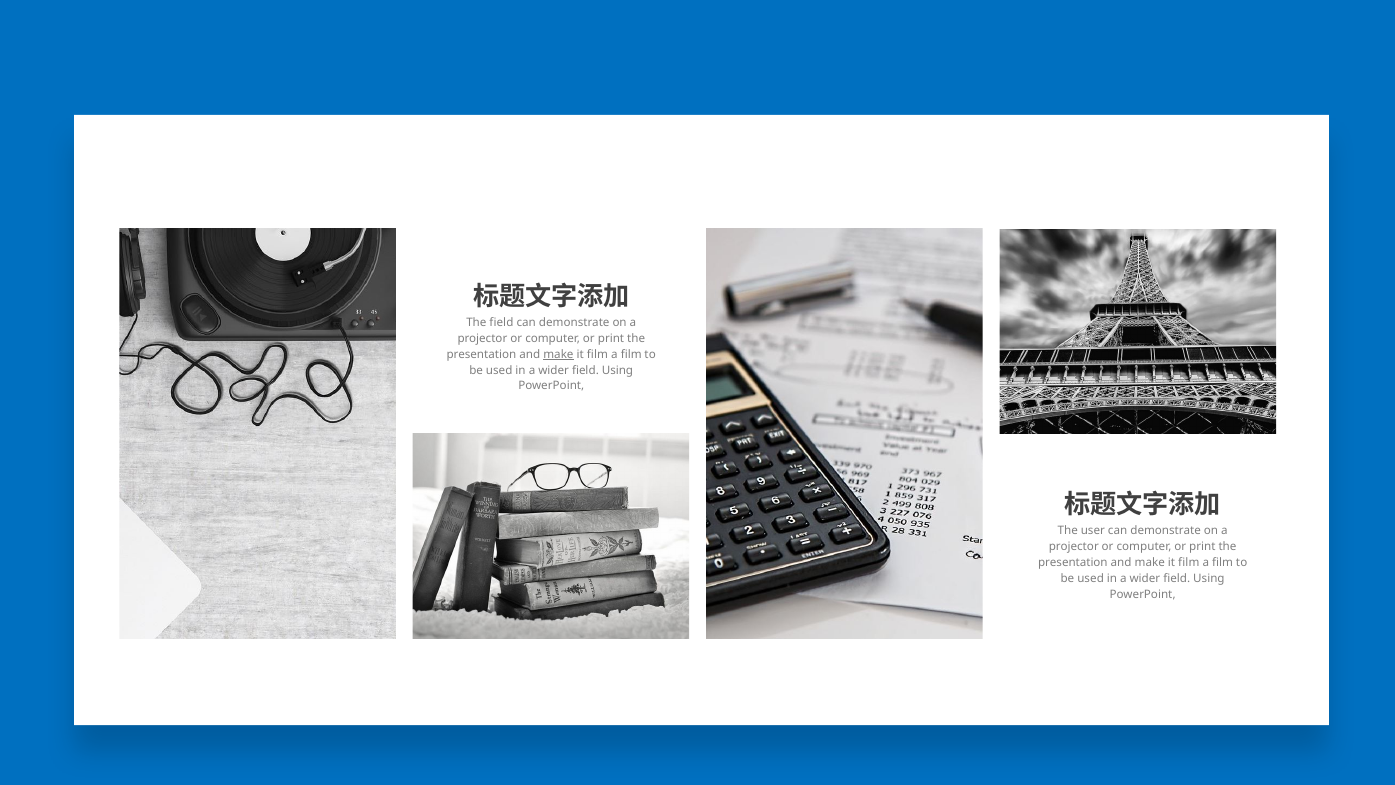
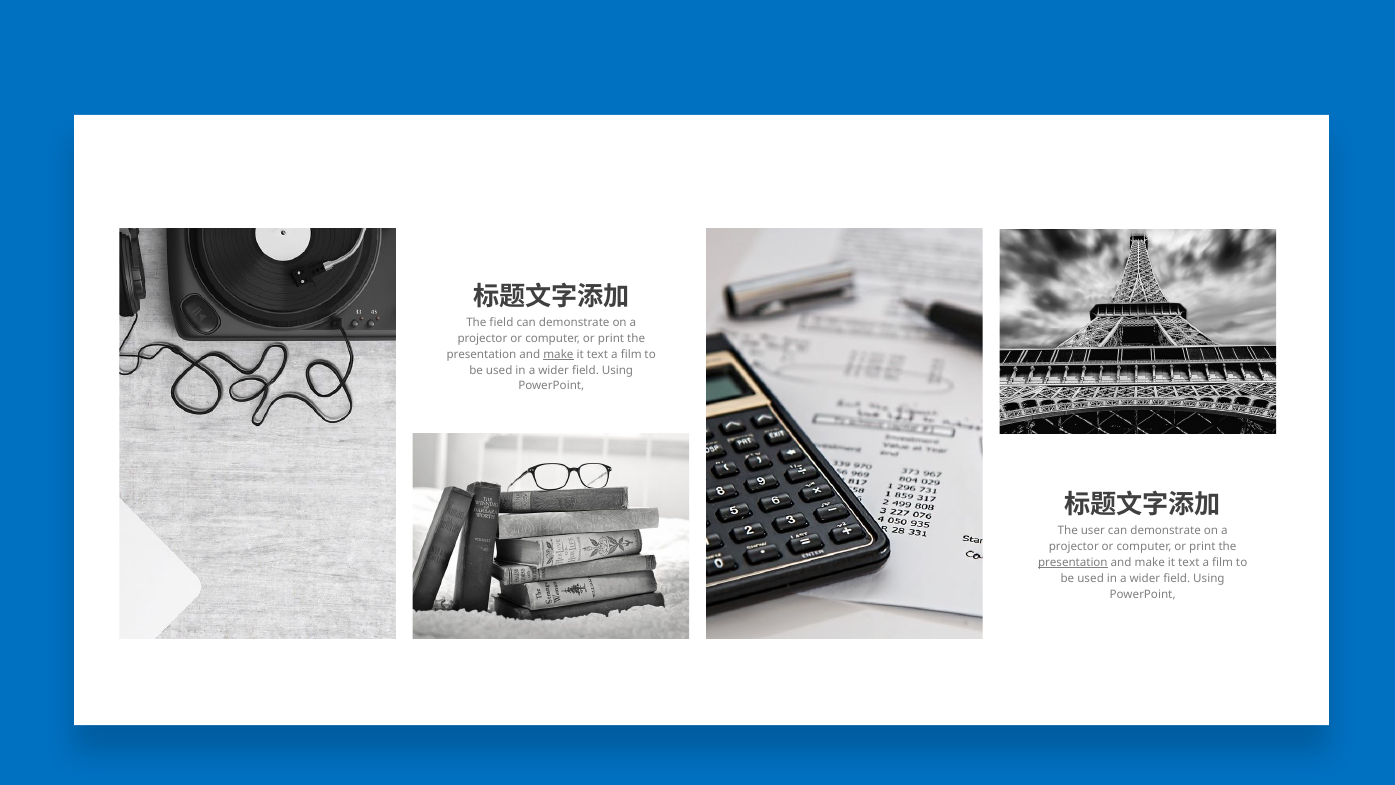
film: film -> text (597, 354)
presentation underline: none -> present (1073, 562)
film: film -> text (1189, 562)
